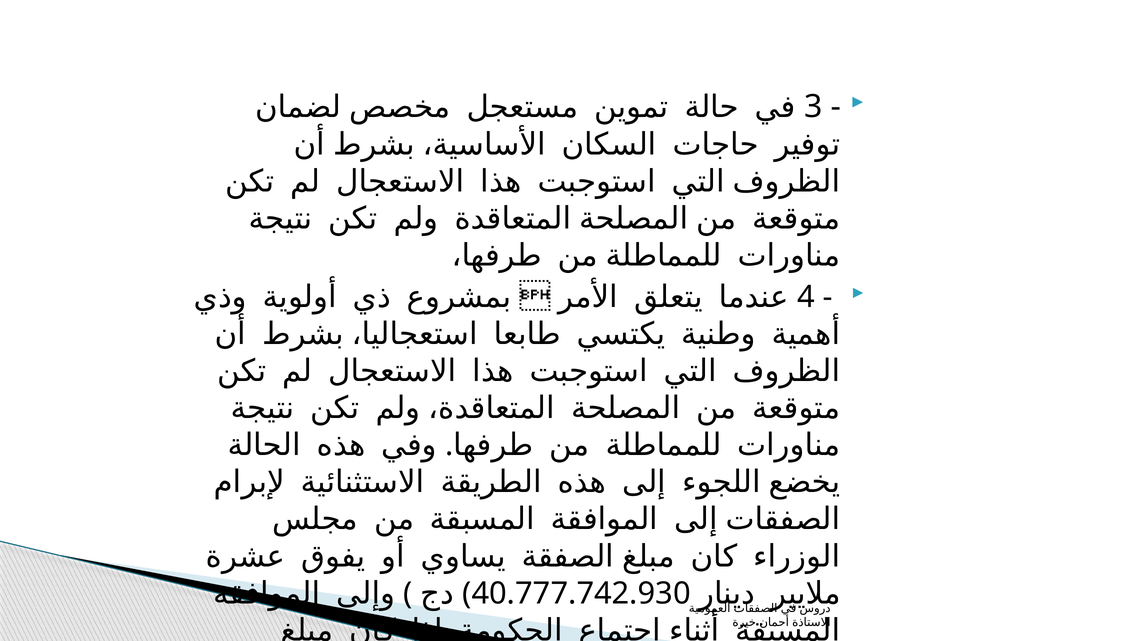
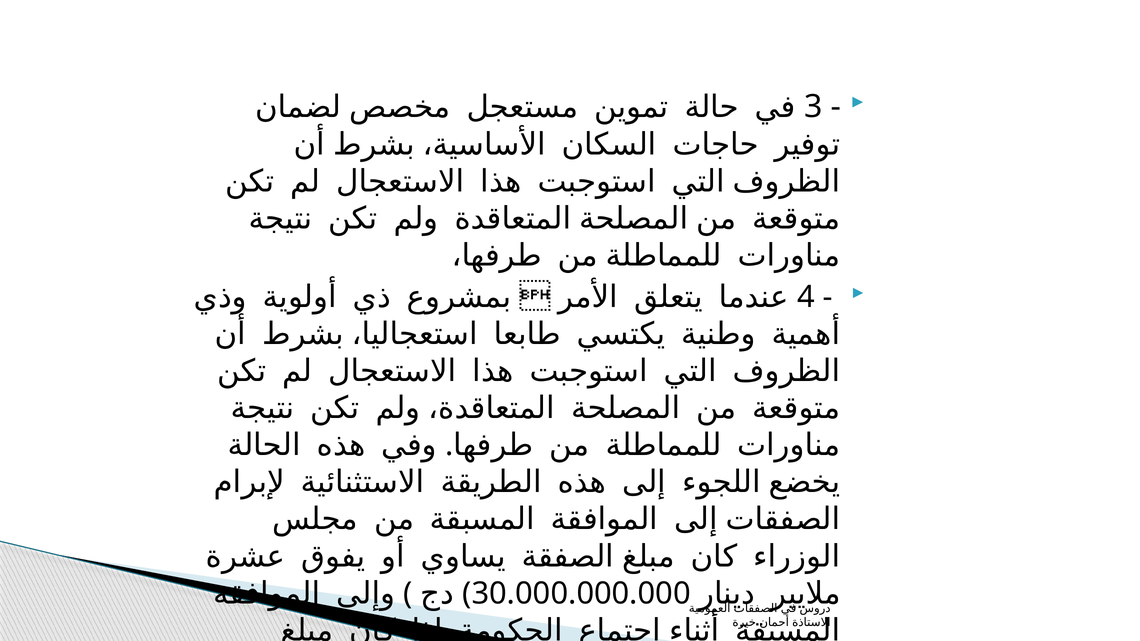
40.777.742.930: 40.777.742.930 -> 30.000.000.000 (581, 594)
